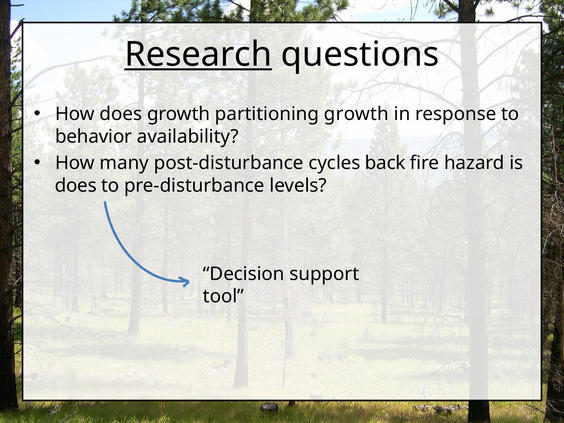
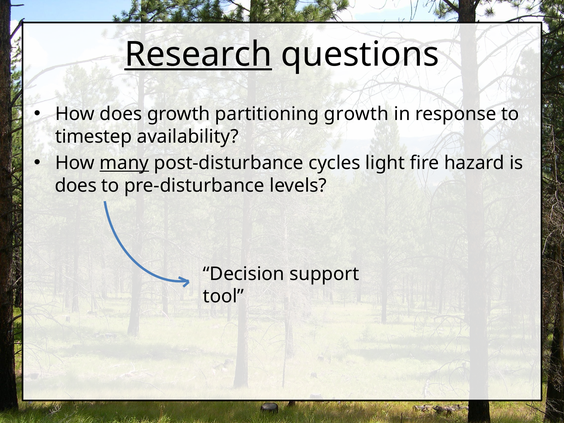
behavior: behavior -> timestep (94, 137)
many underline: none -> present (124, 163)
back: back -> light (385, 163)
